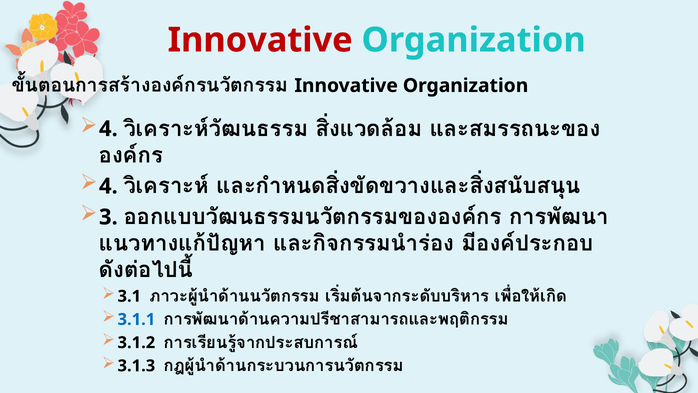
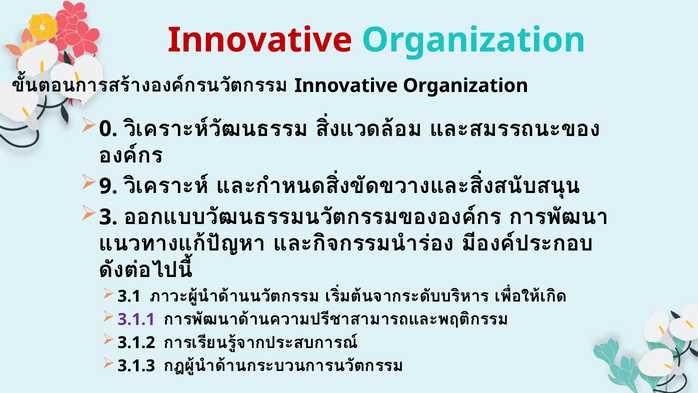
4: 4 -> 0 (108, 129)
4: 4 -> 9 (108, 186)
3.1.1 colour: blue -> purple (136, 319)
